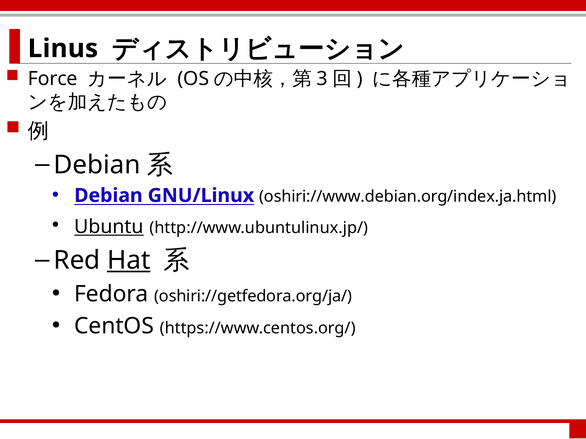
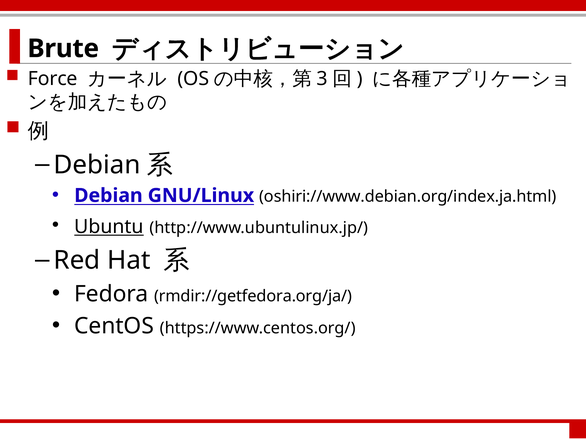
Linus: Linus -> Brute (63, 49)
Hat underline: present -> none (129, 261)
oshiri://getfedora.org/ja/: oshiri://getfedora.org/ja/ -> rmdir://getfedora.org/ja/ (253, 296)
